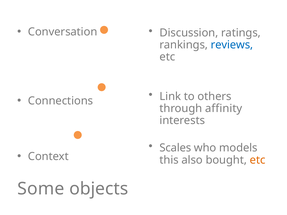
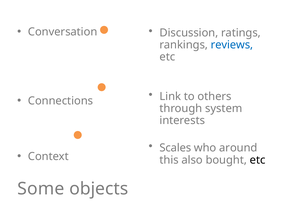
affinity: affinity -> system (224, 109)
models: models -> around (238, 148)
etc colour: orange -> black (258, 160)
